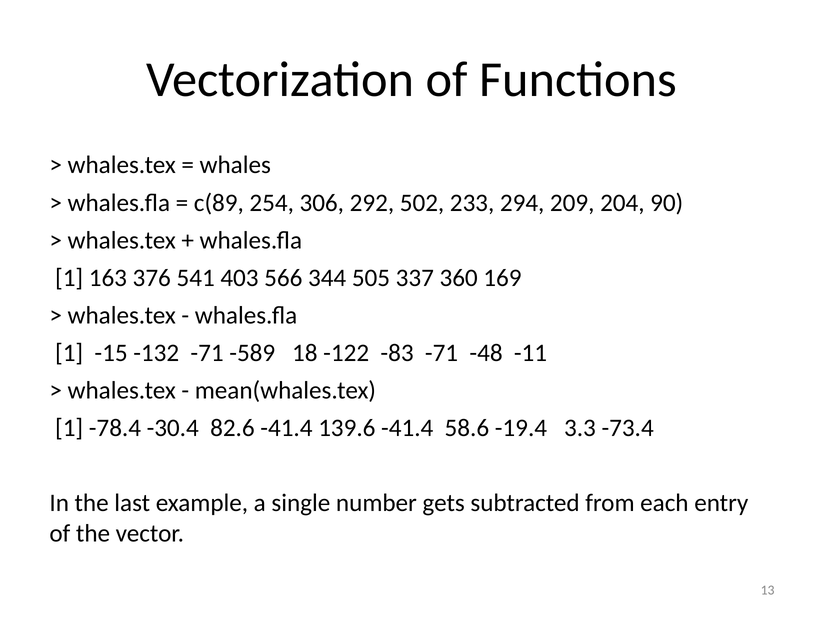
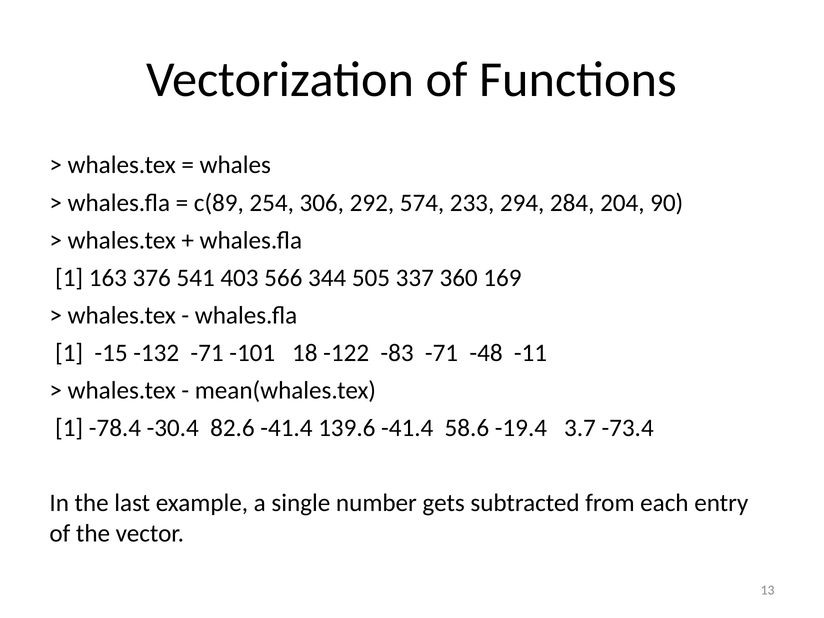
502: 502 -> 574 (422, 203)
209: 209 -> 284 (572, 203)
-589: -589 -> -101 (252, 353)
3.3: 3.3 -> 3.7 (580, 428)
